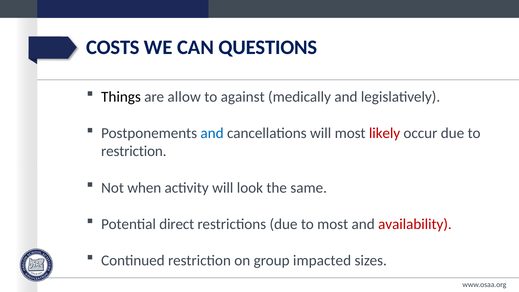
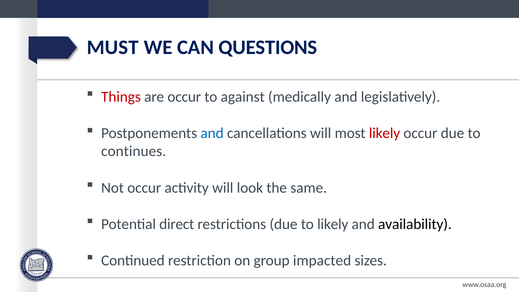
COSTS: COSTS -> MUST (113, 47)
Things colour: black -> red (121, 97)
are allow: allow -> occur (184, 97)
restriction: restriction -> continues (134, 151)
Not when: when -> occur (144, 188)
to most: most -> likely (333, 224)
availability colour: red -> black (415, 224)
